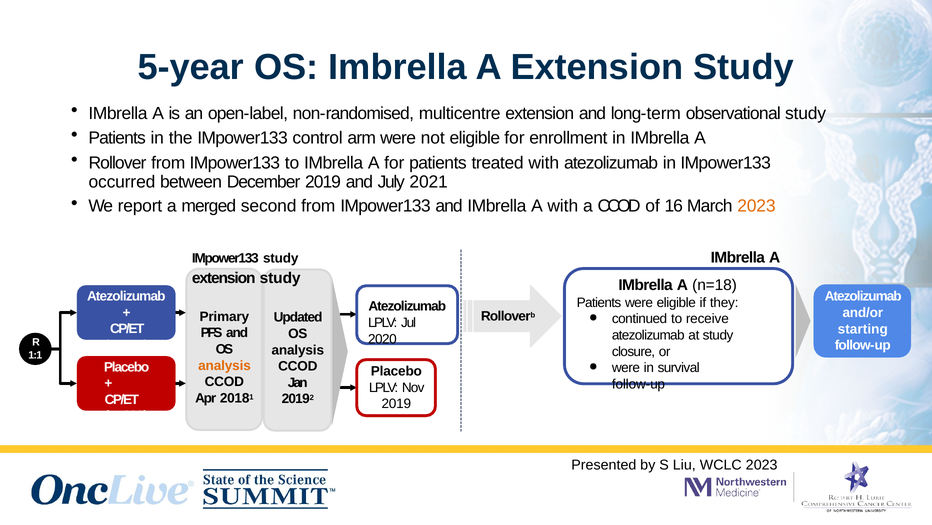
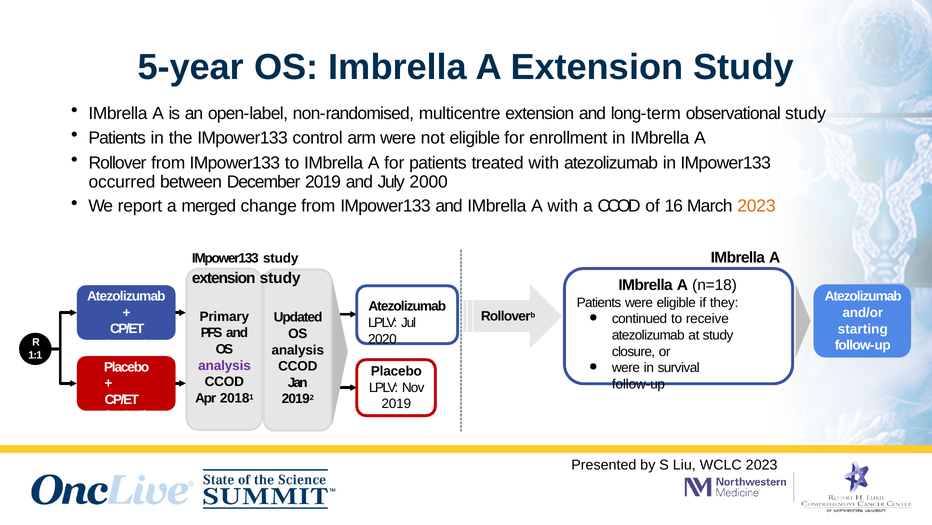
2021: 2021 -> 2000 (429, 182)
second: second -> change (269, 206)
analysis colour: orange -> purple (225, 365)
